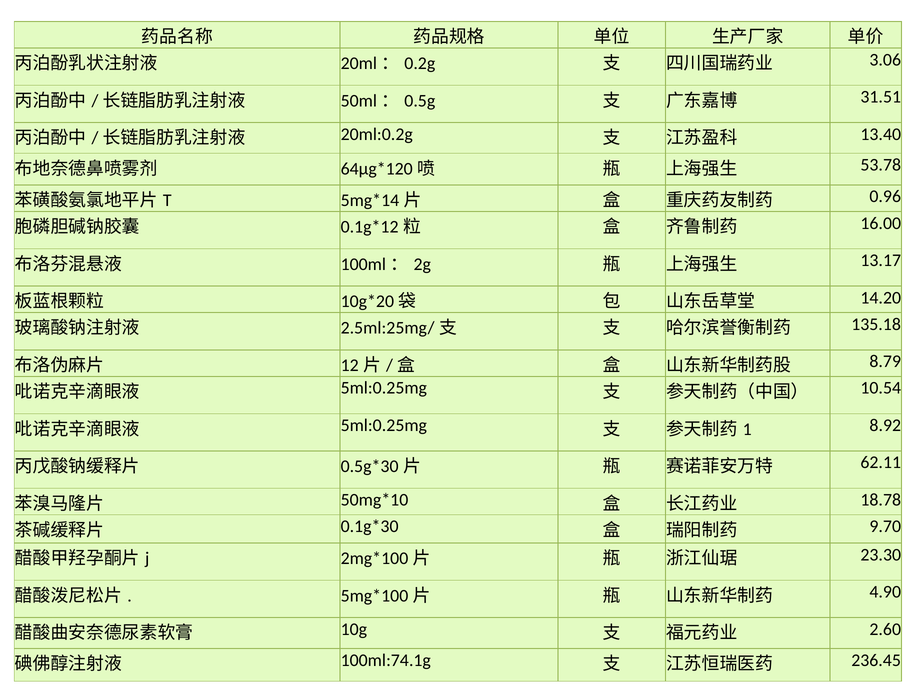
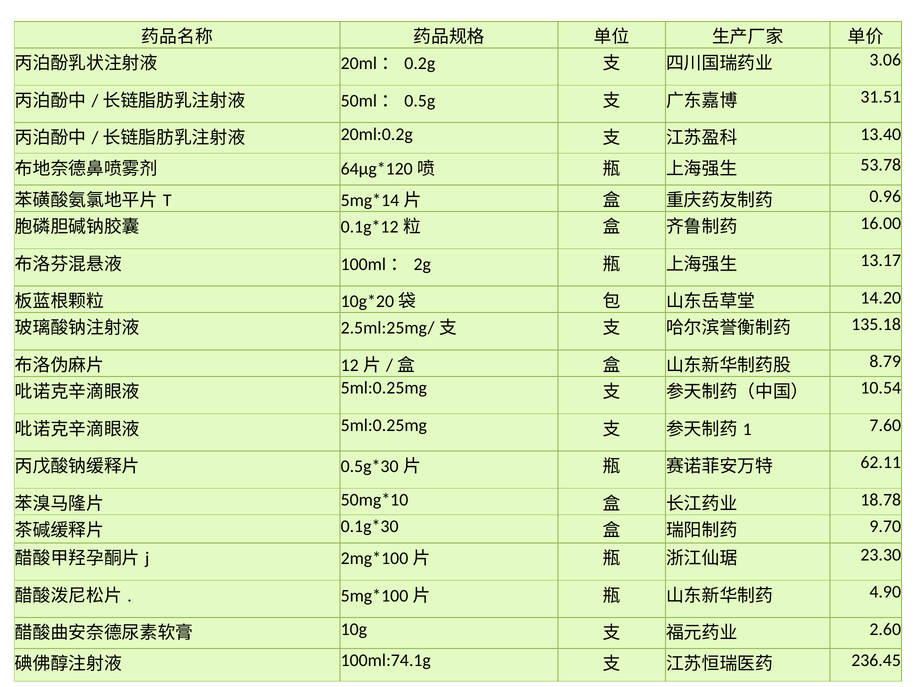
8.92: 8.92 -> 7.60 (885, 425)
